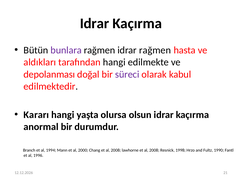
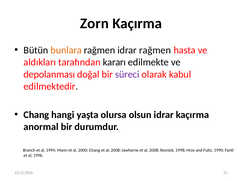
Idrar: Idrar -> Zorn (94, 23)
bunlara colour: purple -> orange (66, 50)
tarafından hangi: hangi -> kararı (114, 62)
Kararı: Kararı -> Chang (36, 115)
